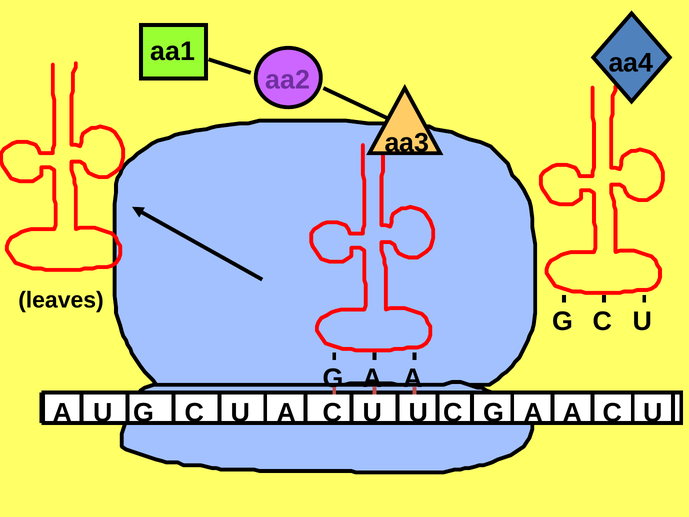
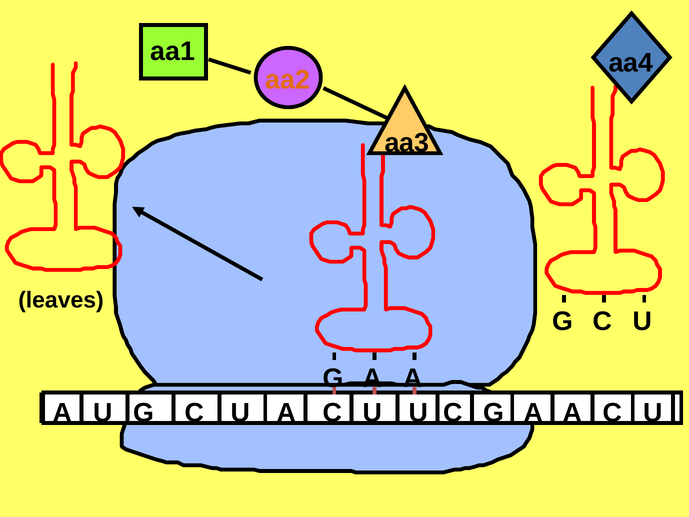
aa2 colour: purple -> orange (288, 80)
